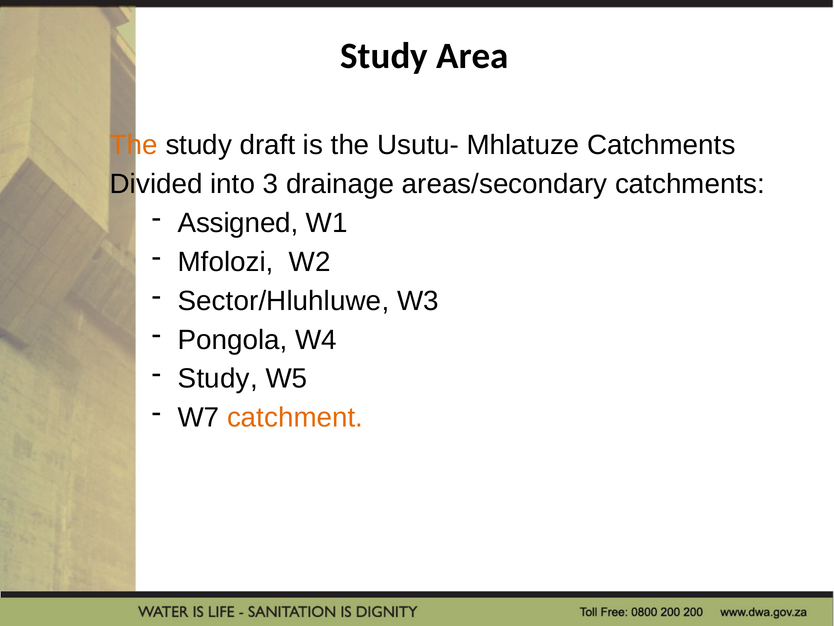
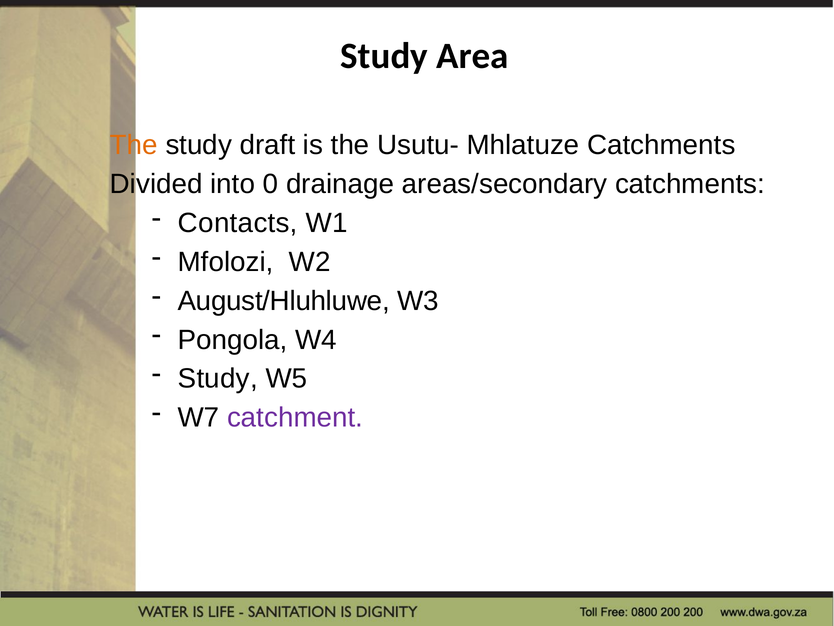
3: 3 -> 0 (271, 184)
Assigned: Assigned -> Contacts (238, 223)
Sector/Hluhluwe: Sector/Hluhluwe -> August/Hluhluwe (284, 301)
catchment colour: orange -> purple (295, 417)
